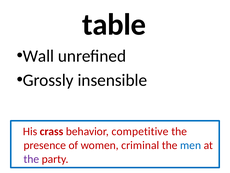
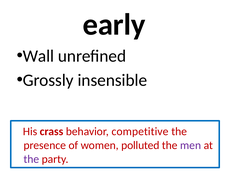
table: table -> early (114, 25)
criminal: criminal -> polluted (140, 145)
men colour: blue -> purple (191, 145)
